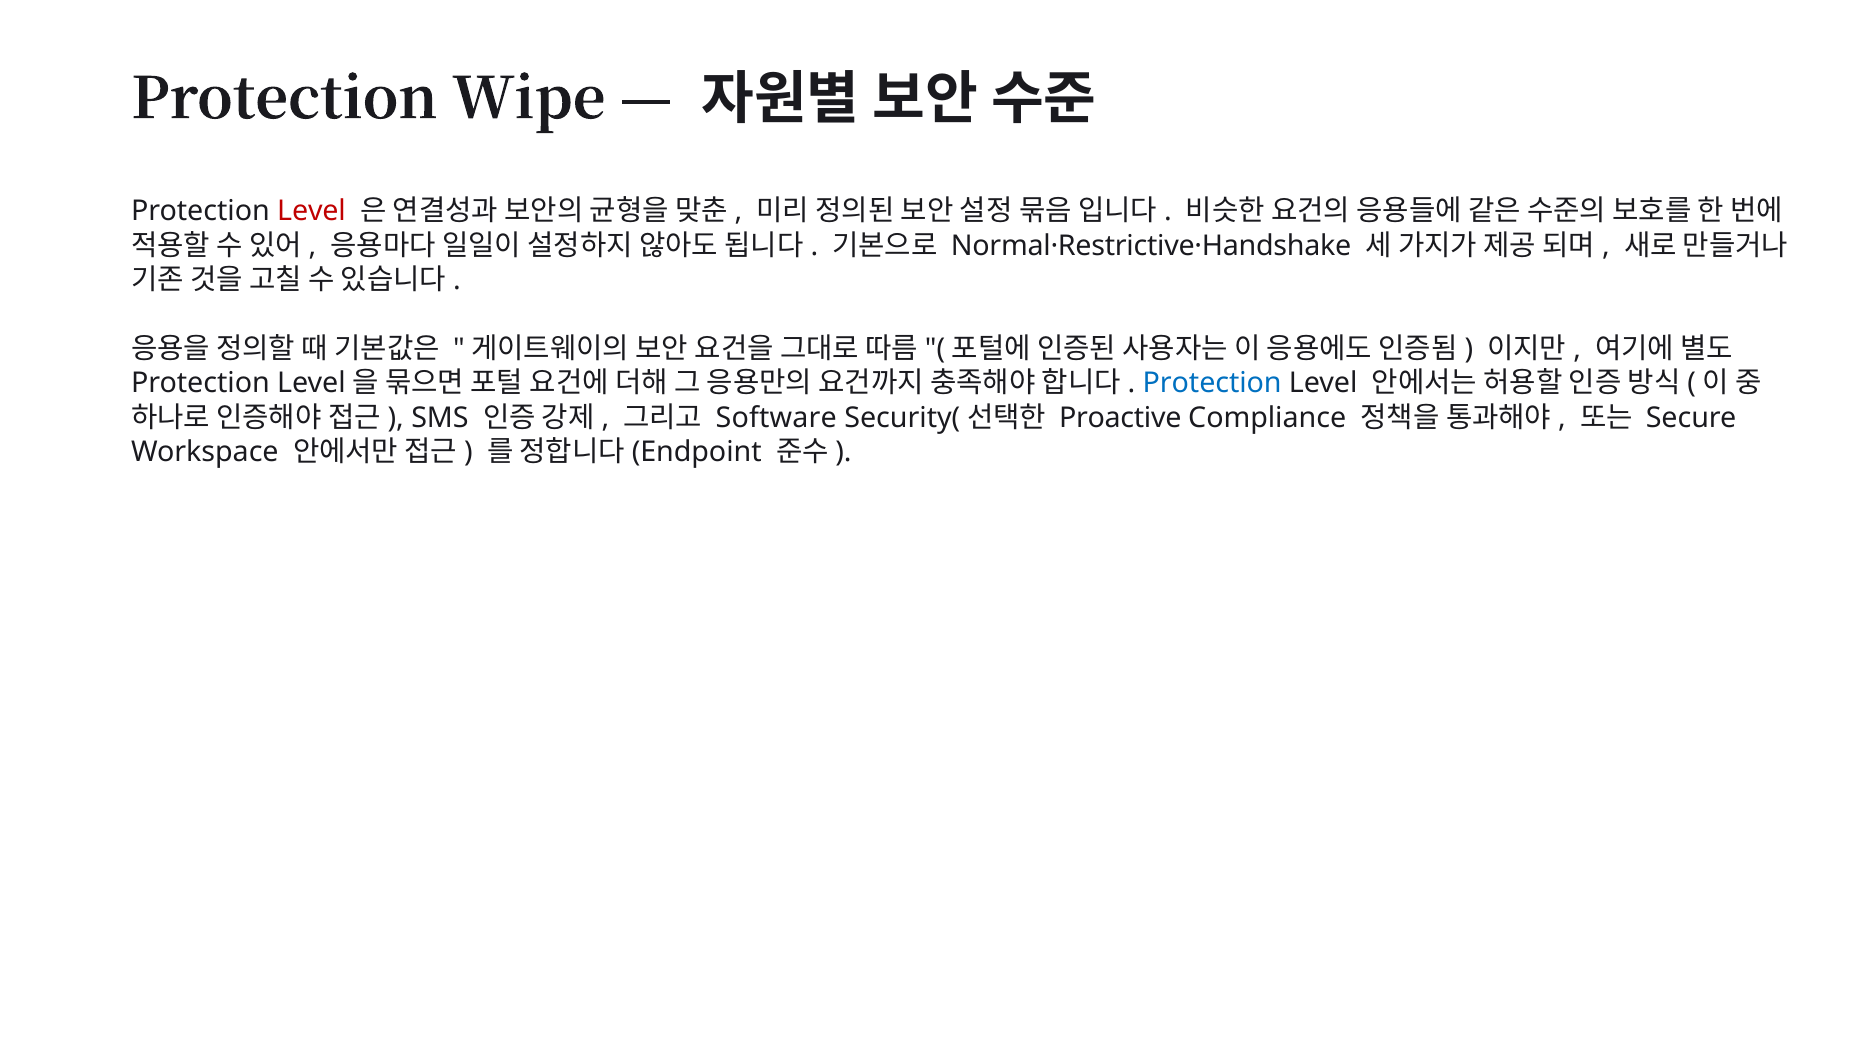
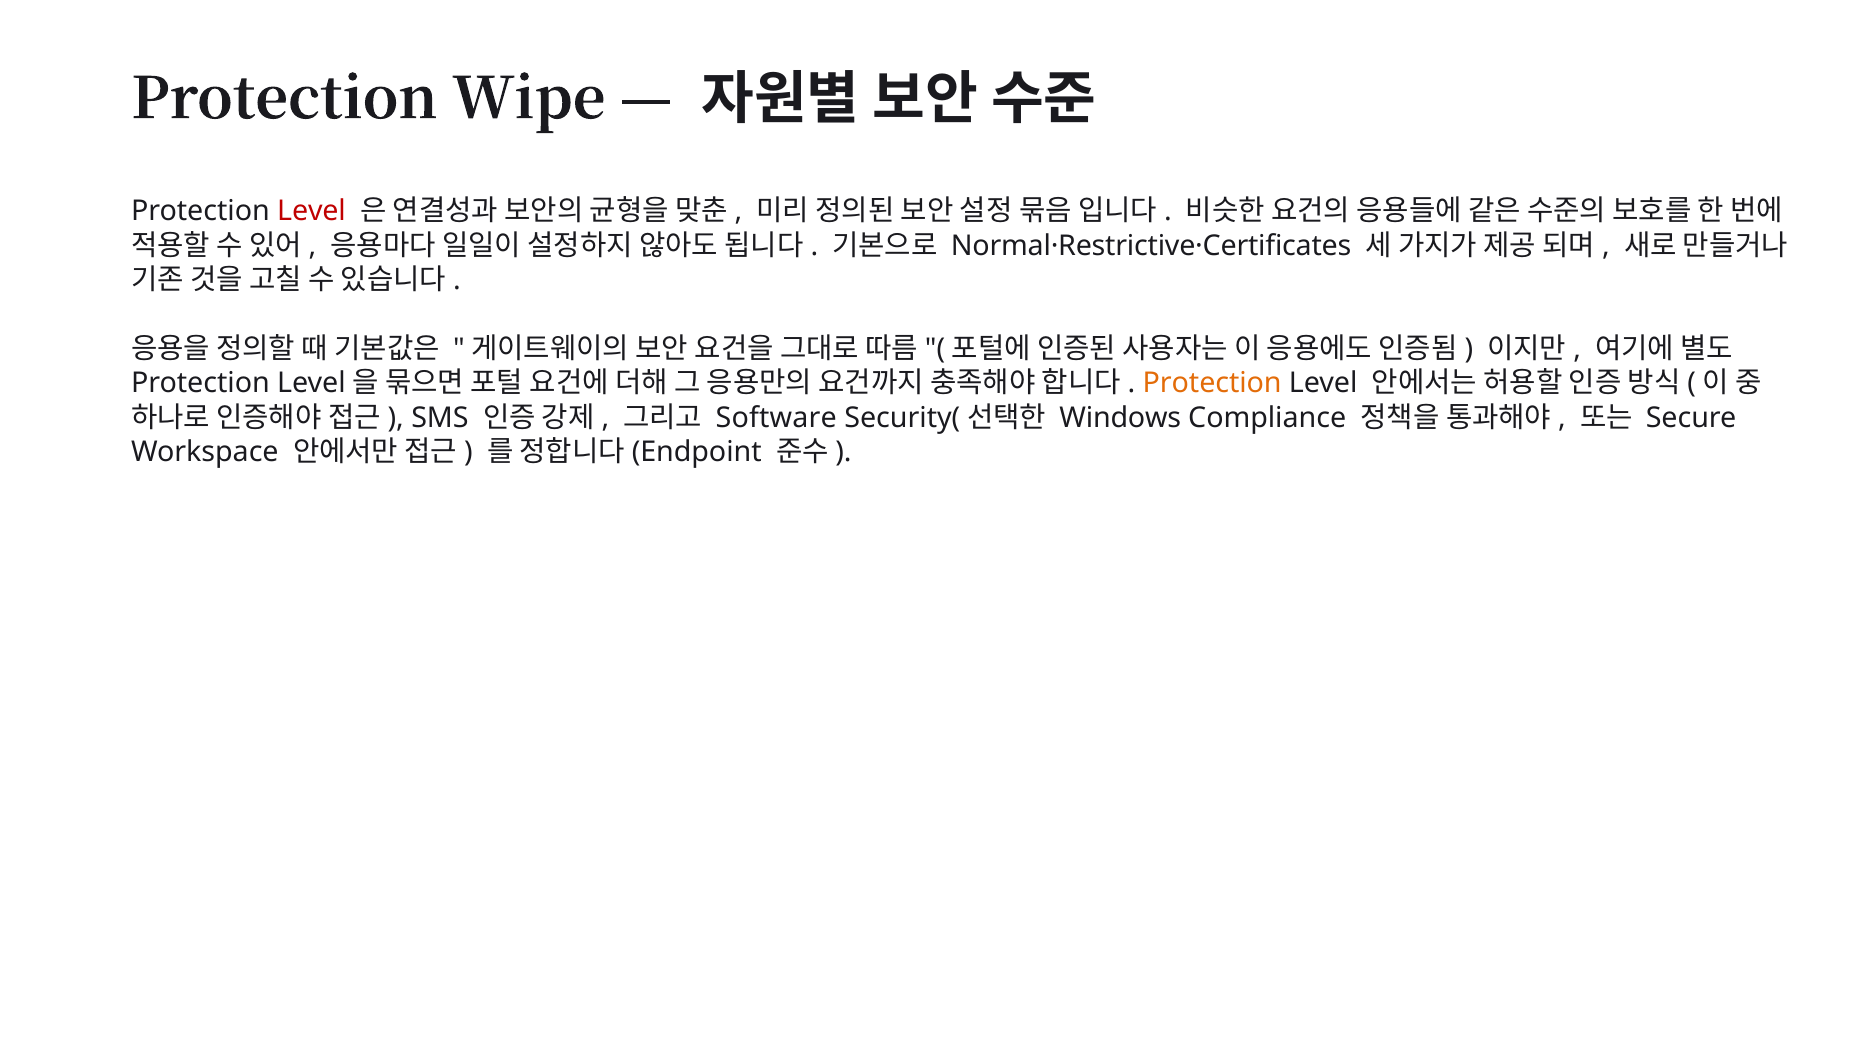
Normal·Restrictive·Handshake: Normal·Restrictive·Handshake -> Normal·Restrictive·Certificates (1151, 246)
Protection colour: blue -> orange (1212, 383)
Proactive: Proactive -> Windows (1120, 418)
